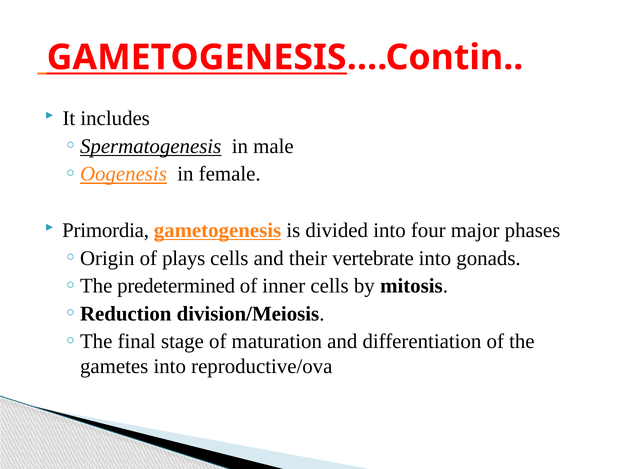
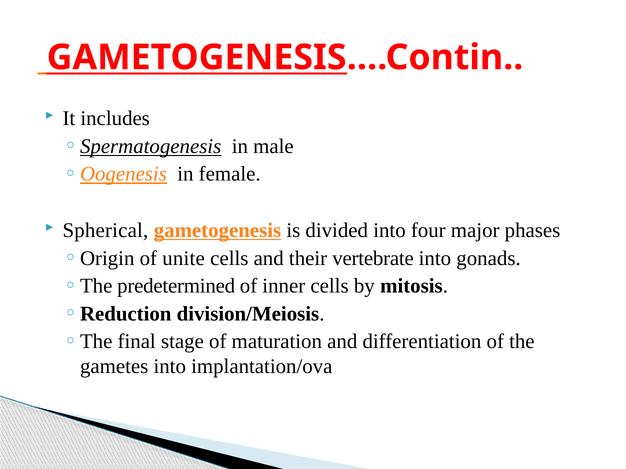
Primordia: Primordia -> Spherical (105, 231)
plays: plays -> unite (184, 258)
reproductive/ova: reproductive/ova -> implantation/ova (262, 367)
